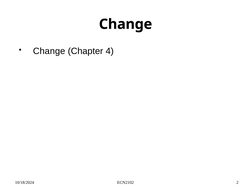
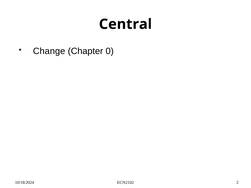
Change: Change -> Central (125, 24)
4: 4 -> 0 (110, 51)
